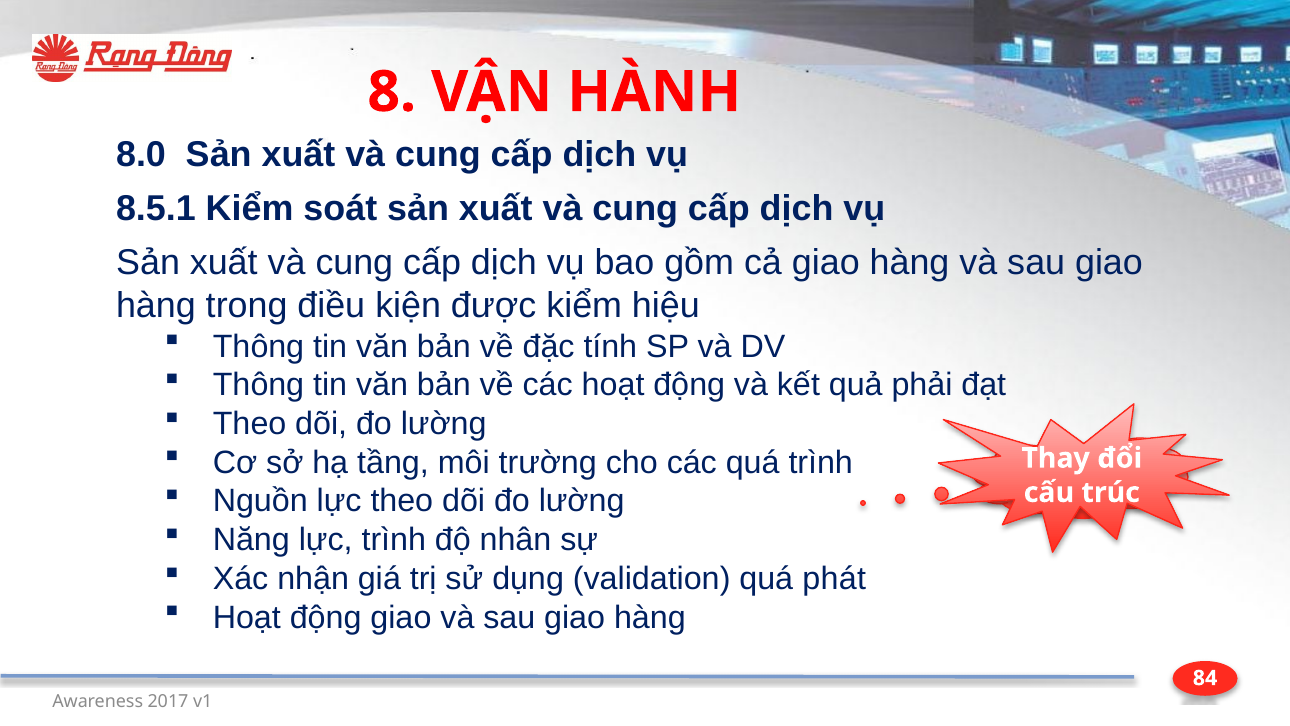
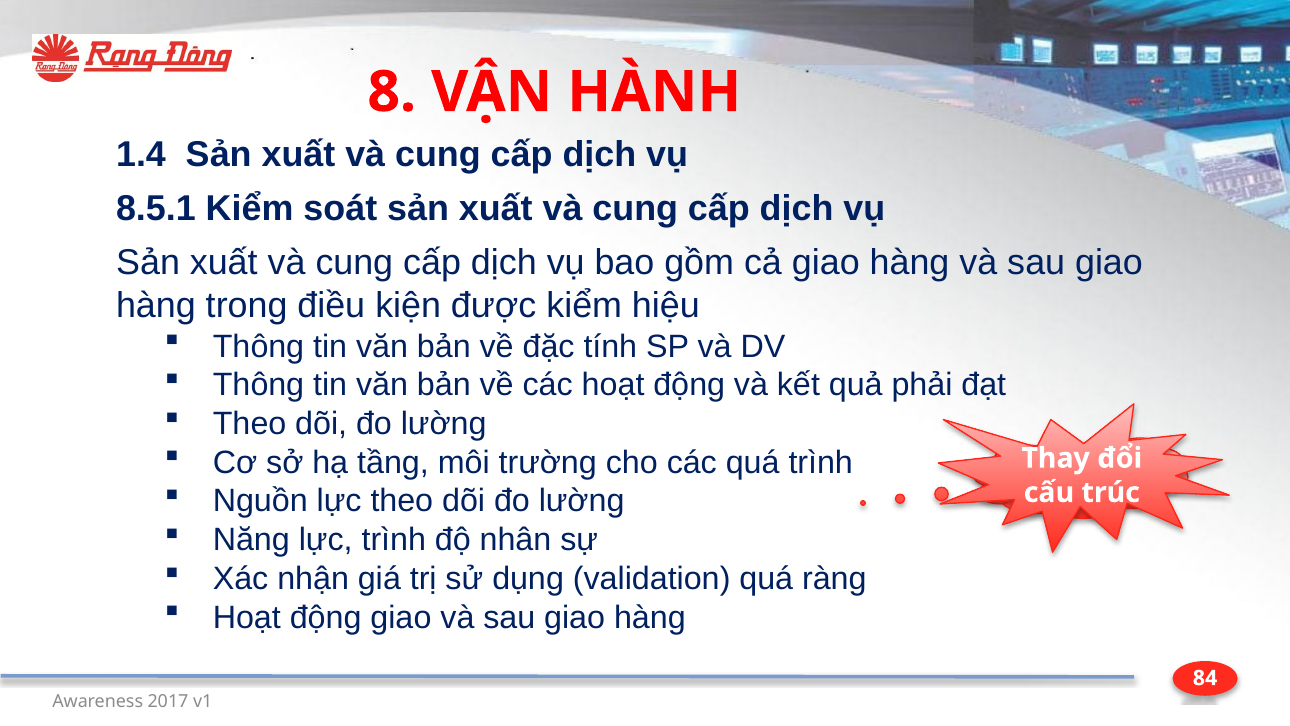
8.0: 8.0 -> 1.4 (141, 155)
phát: phát -> ràng (834, 578)
